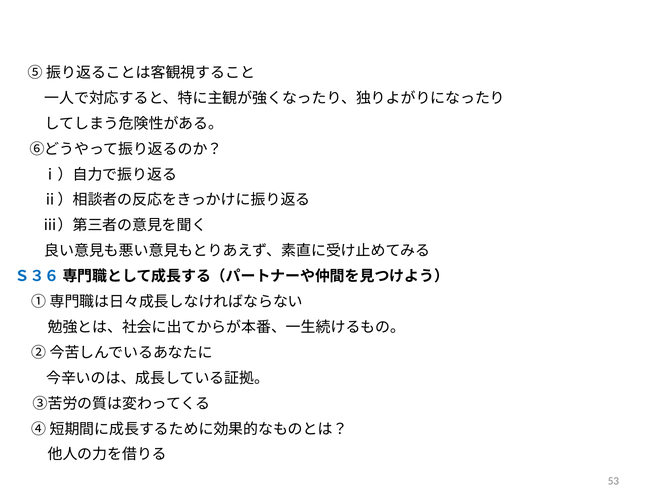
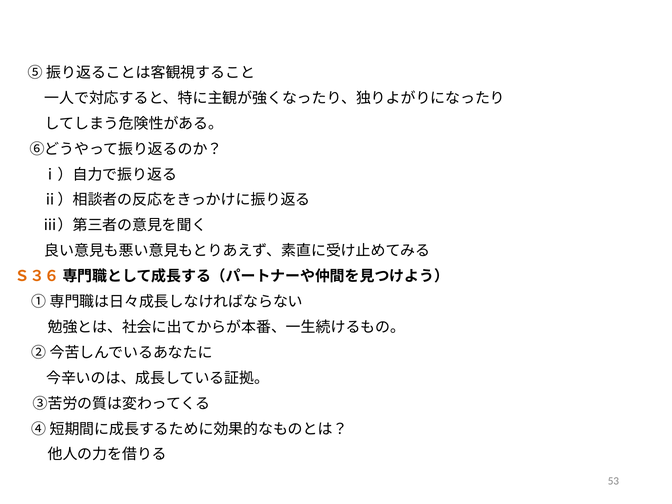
Ｓ３６ colour: blue -> orange (37, 276)
